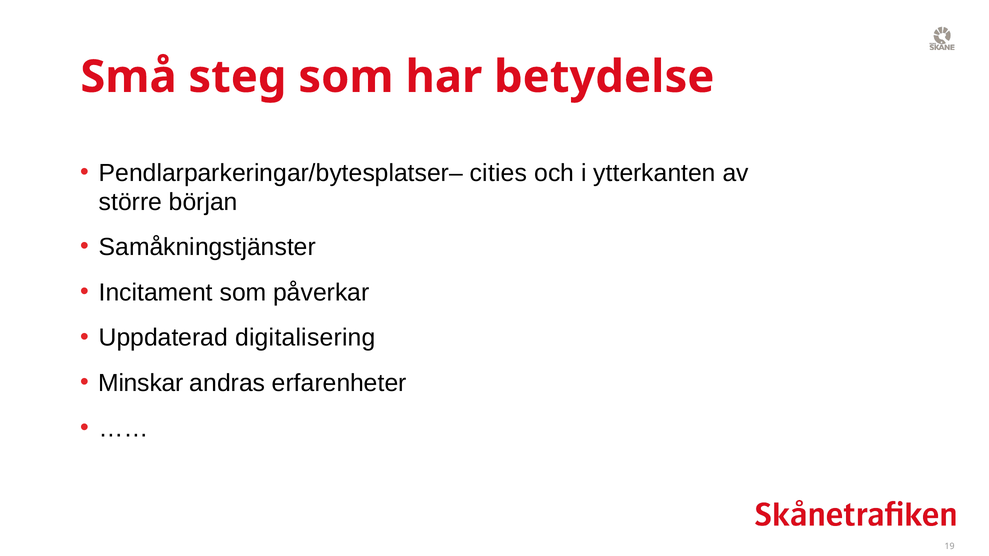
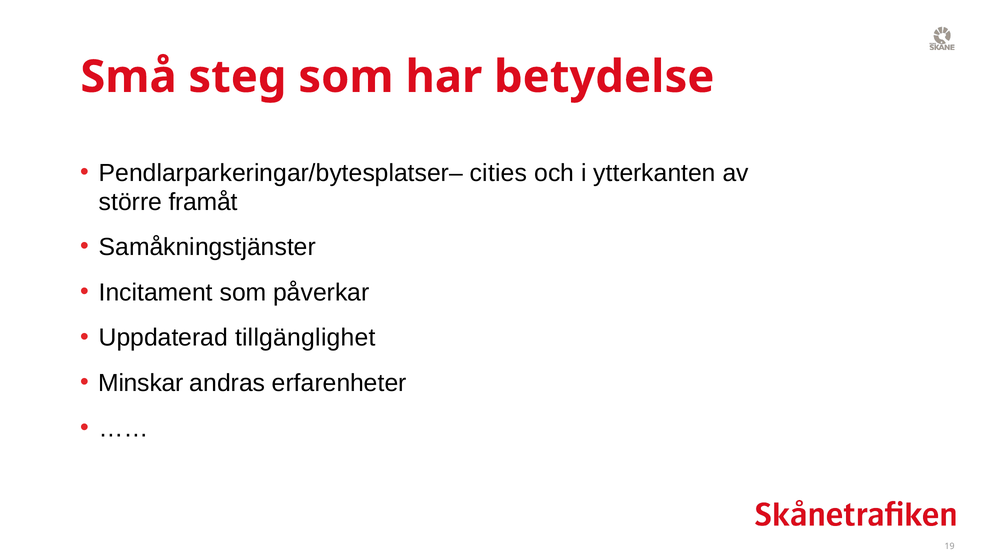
början: början -> framåt (203, 202)
digitalisering: digitalisering -> tillgänglighet (305, 338)
